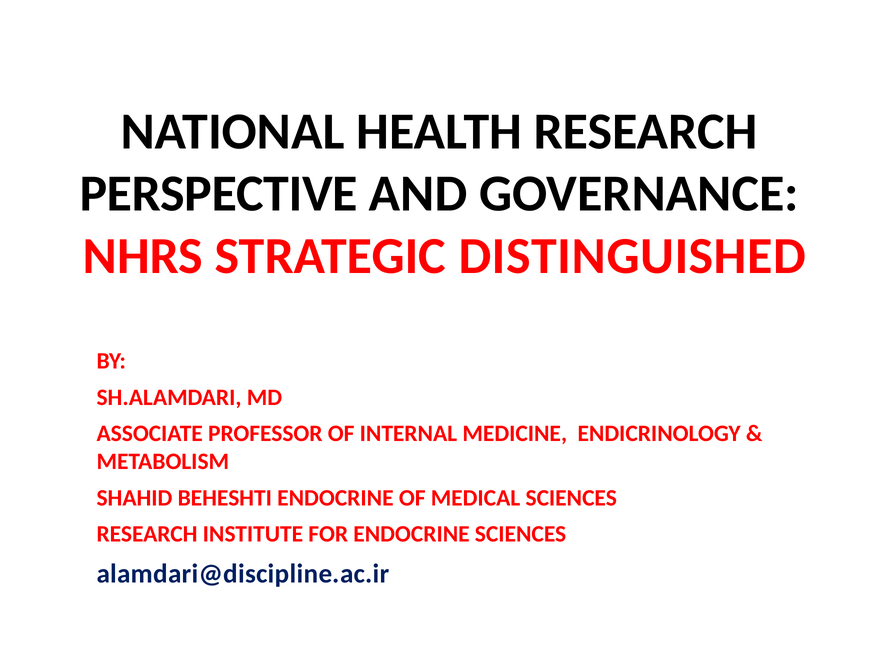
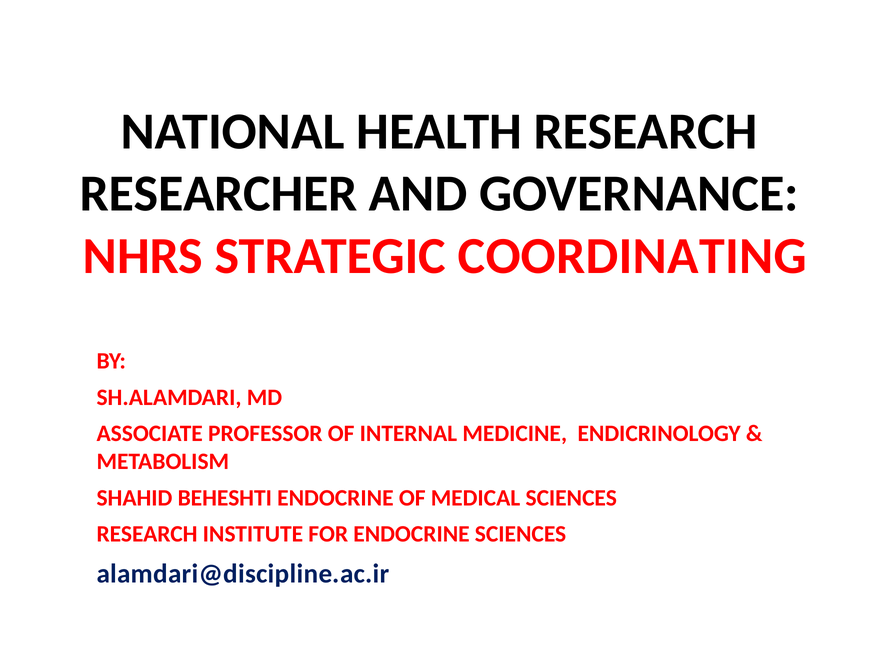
PERSPECTIVE: PERSPECTIVE -> RESEARCHER (219, 194)
DISTINGUISHED: DISTINGUISHED -> COORDINATING (632, 256)
